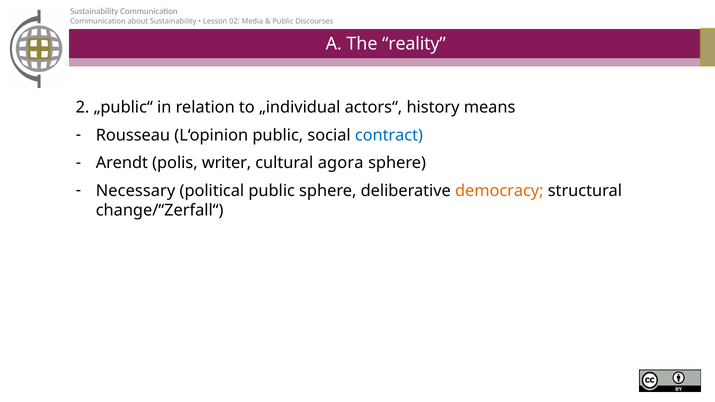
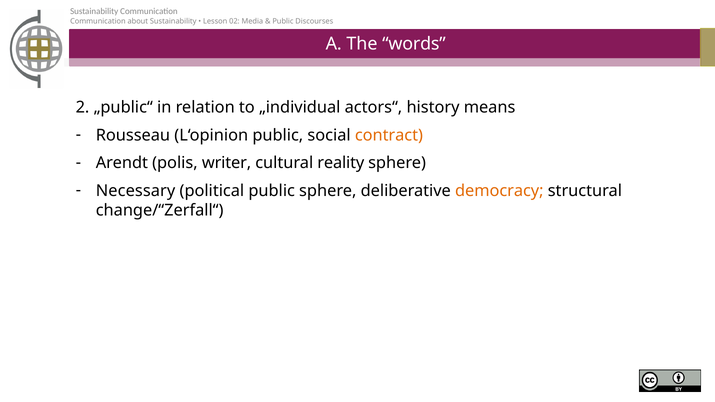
reality: reality -> words (414, 44)
contract colour: blue -> orange (389, 135)
agora: agora -> reality (341, 163)
